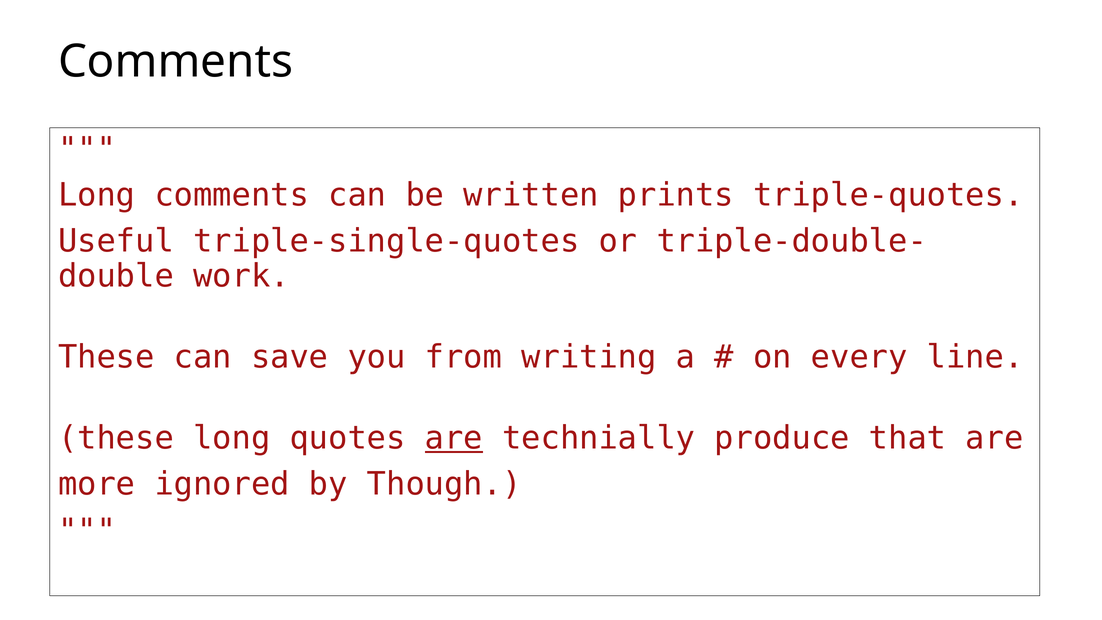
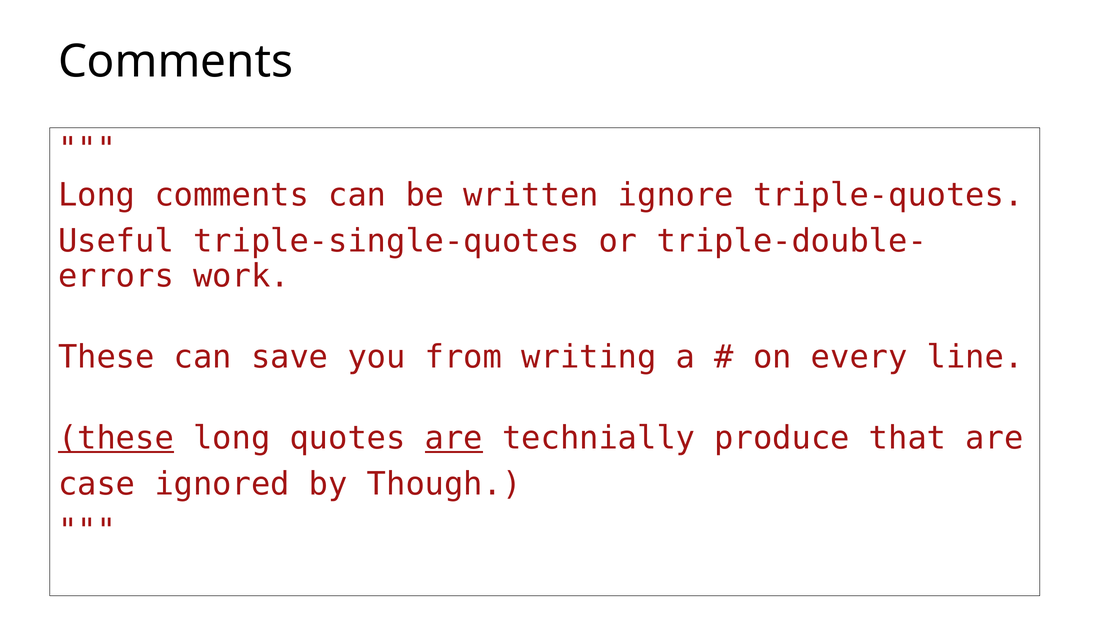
prints: prints -> ignore (676, 195)
double: double -> errors (116, 276)
these underline: none -> present (116, 438)
more: more -> case (97, 484)
